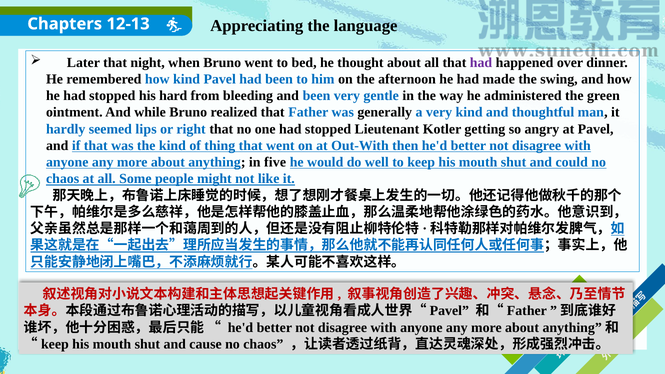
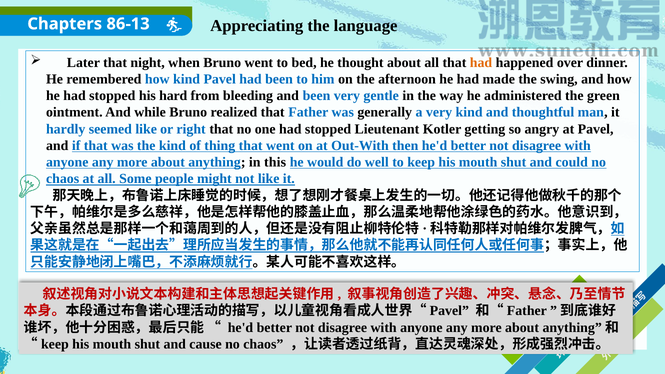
12-13: 12-13 -> 86-13 (128, 24)
had colour: purple -> orange (481, 62)
seemed lips: lips -> like (146, 129)
five: five -> this (275, 162)
